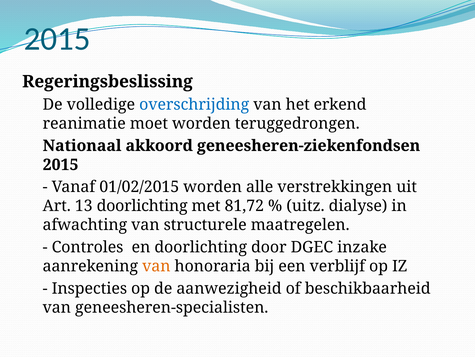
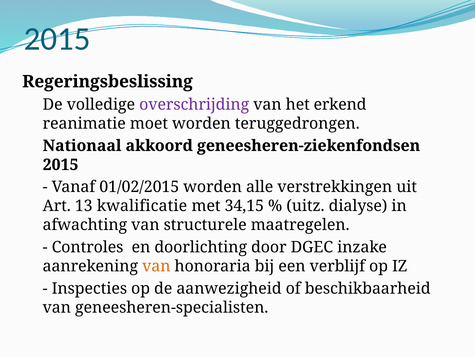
overschrijding colour: blue -> purple (194, 104)
13 doorlichting: doorlichting -> kwalificatie (142, 206)
81,72: 81,72 -> 34,15 (244, 206)
